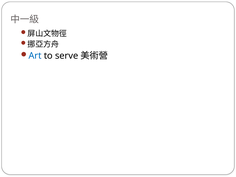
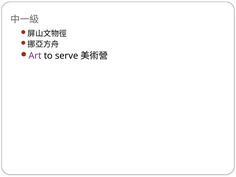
Art colour: blue -> purple (35, 56)
